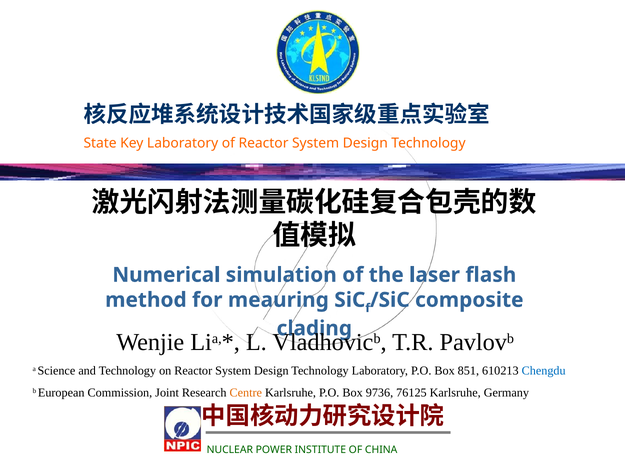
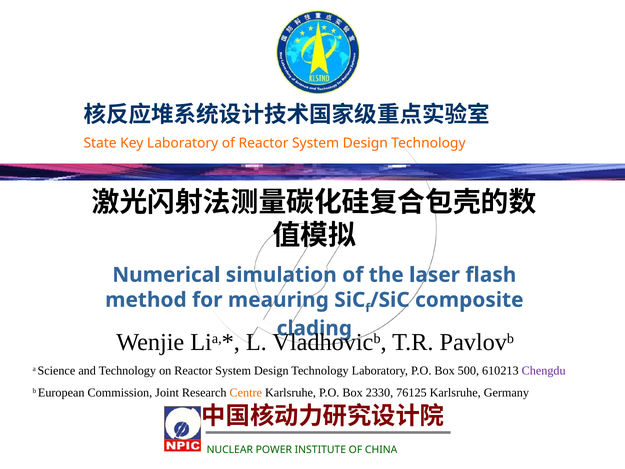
851: 851 -> 500 (468, 371)
Chengdu colour: blue -> purple (544, 371)
9736: 9736 -> 2330 (380, 392)
